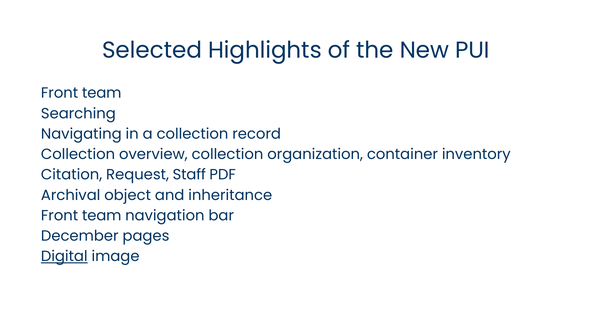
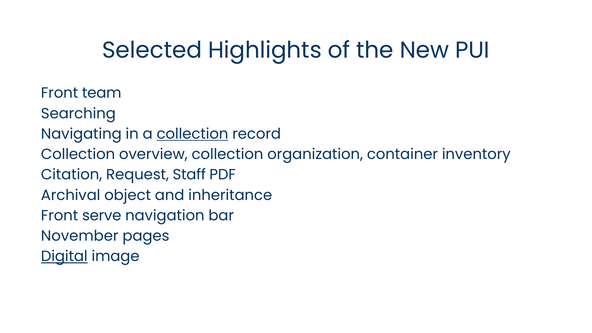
collection underline: none -> present (192, 134)
team: team -> serve (102, 216)
December: December -> November (80, 236)
